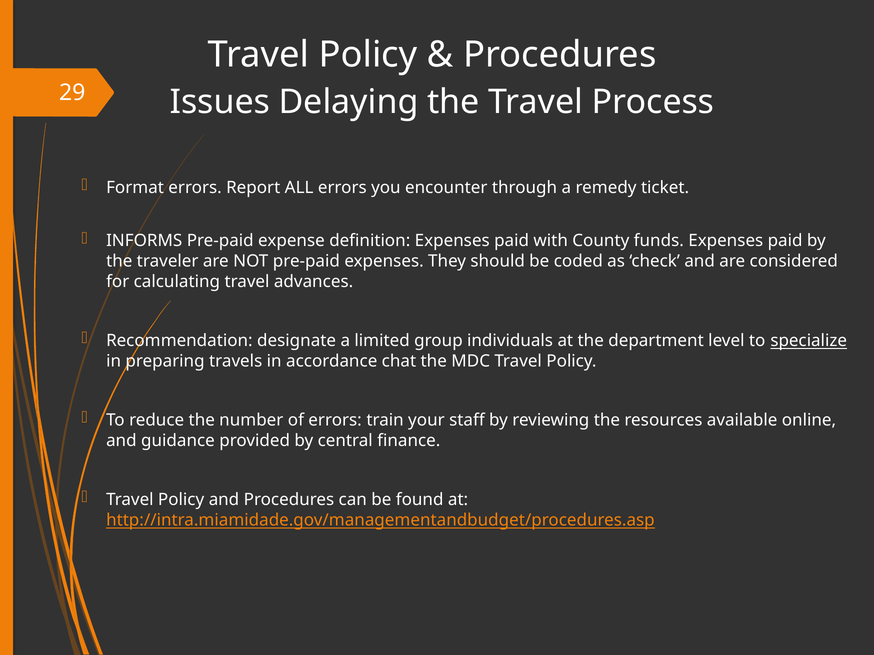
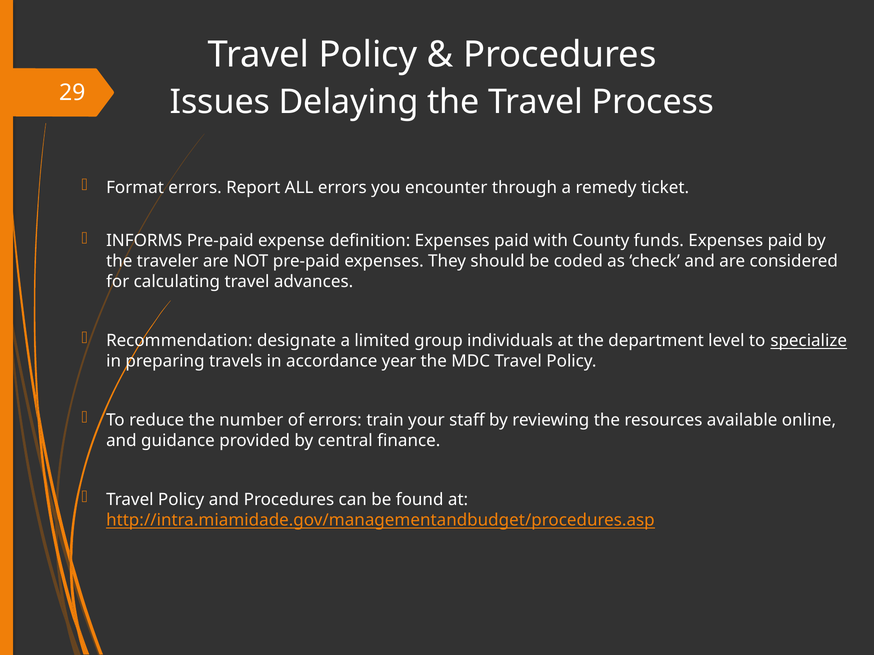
chat: chat -> year (399, 361)
